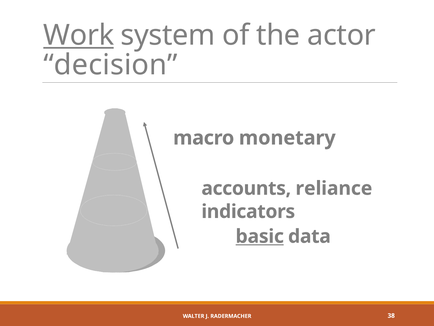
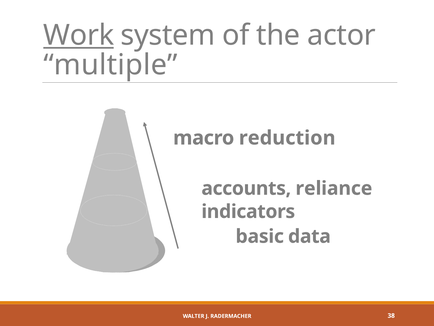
decision: decision -> multiple (111, 65)
monetary: monetary -> reduction (287, 138)
basic underline: present -> none (260, 236)
